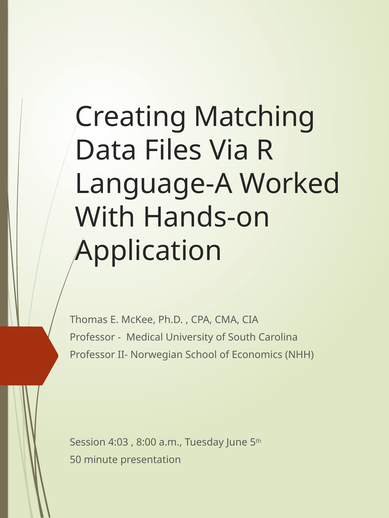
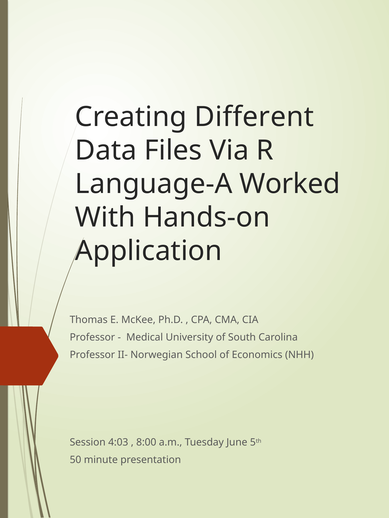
Matching: Matching -> Different (254, 117)
